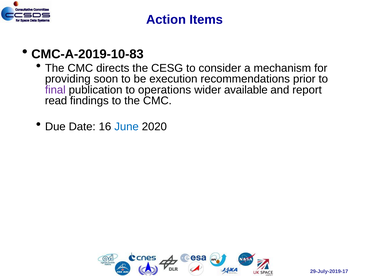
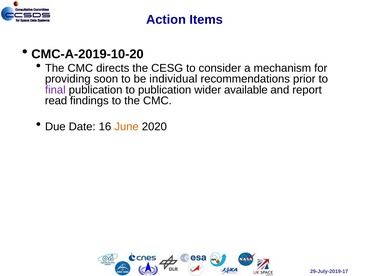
CMC-A-2019-10-83: CMC-A-2019-10-83 -> CMC-A-2019-10-20 (87, 54)
execution: execution -> individual (173, 79)
to operations: operations -> publication (165, 90)
June colour: blue -> orange (127, 127)
